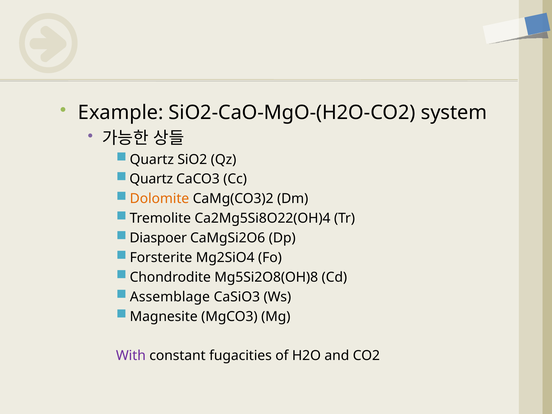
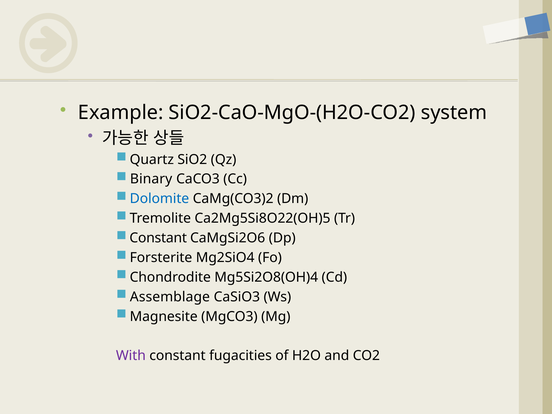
Quartz: Quartz -> Binary (151, 179)
Dolomite colour: orange -> blue (159, 199)
Ca2Mg5Si8O22(OH)4: Ca2Mg5Si8O22(OH)4 -> Ca2Mg5Si8O22(OH)5 (262, 218)
Diaspoer: Diaspoer -> Constant (158, 238)
Mg5Si2O8(OH)8: Mg5Si2O8(OH)8 -> Mg5Si2O8(OH)4 (266, 277)
